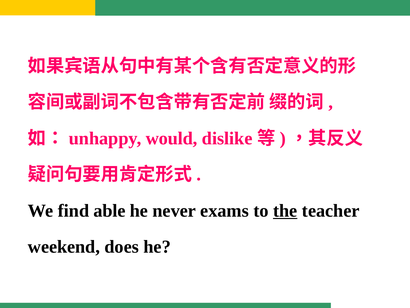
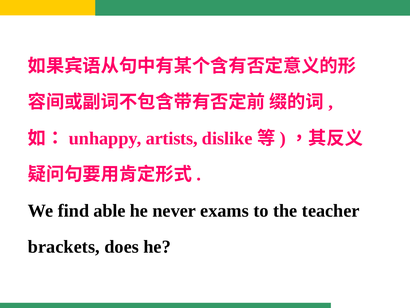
would: would -> artists (172, 138)
the underline: present -> none (285, 210)
weekend: weekend -> brackets (64, 246)
